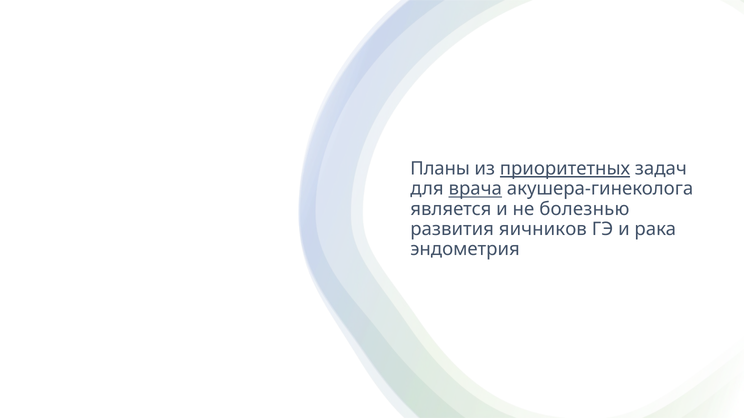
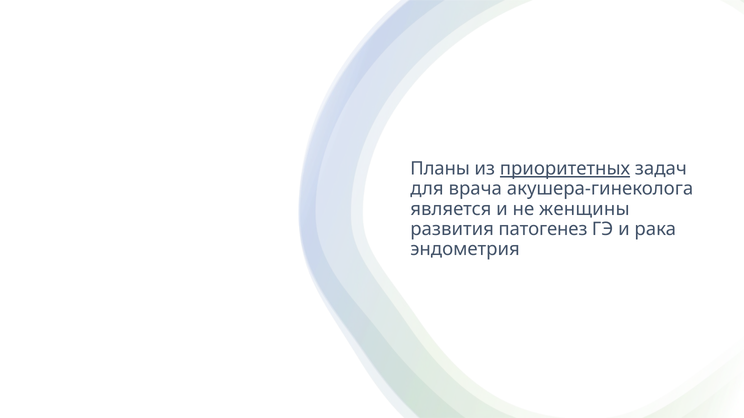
врача underline: present -> none (475, 189)
болезнью: болезнью -> женщины (584, 209)
яичников: яичников -> патогенез (543, 229)
